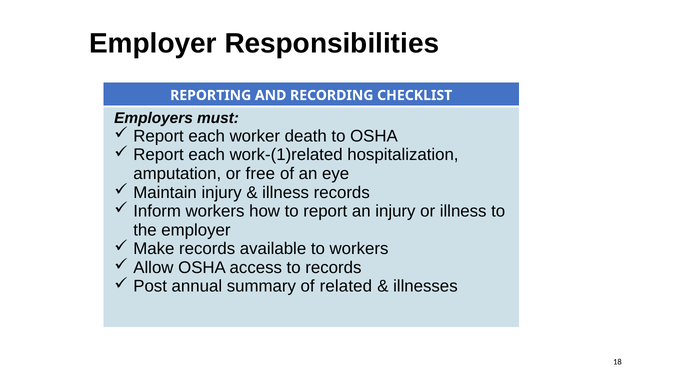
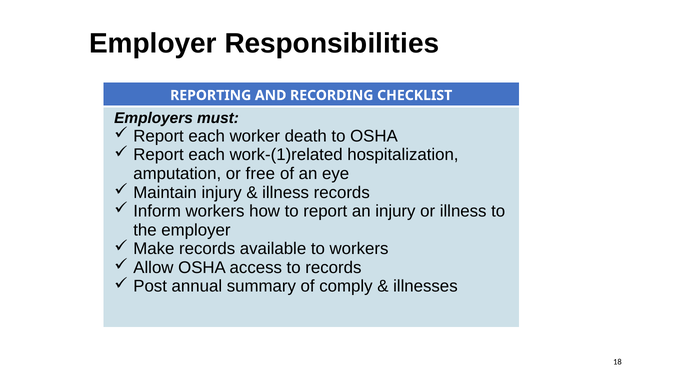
related: related -> comply (346, 286)
